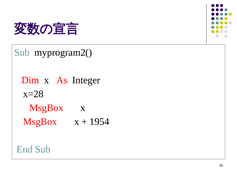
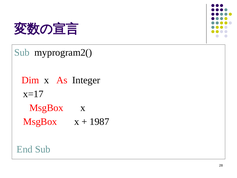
x=28: x=28 -> x=17 (33, 94)
1954: 1954 -> 1987 (99, 122)
